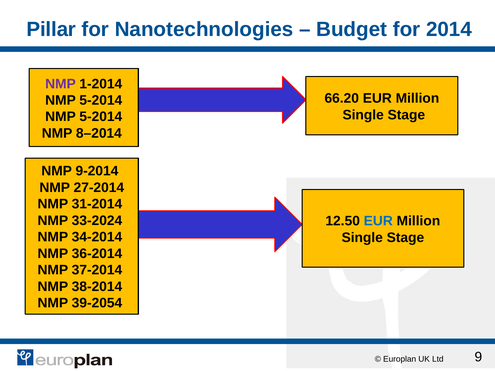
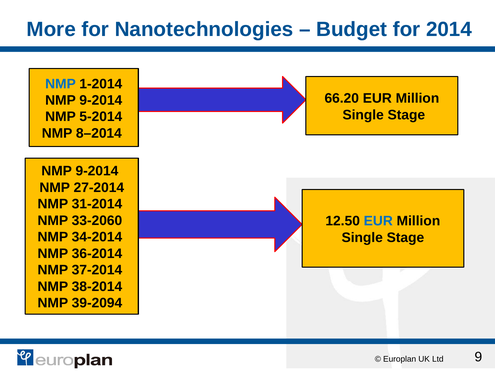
Pillar: Pillar -> More (51, 29)
NMP colour: purple -> blue (61, 84)
5-2014: 5-2014 -> 9-2014 (101, 100)
33-2024: 33-2024 -> 33-2060 (97, 221)
39-2054: 39-2054 -> 39-2094 (97, 303)
